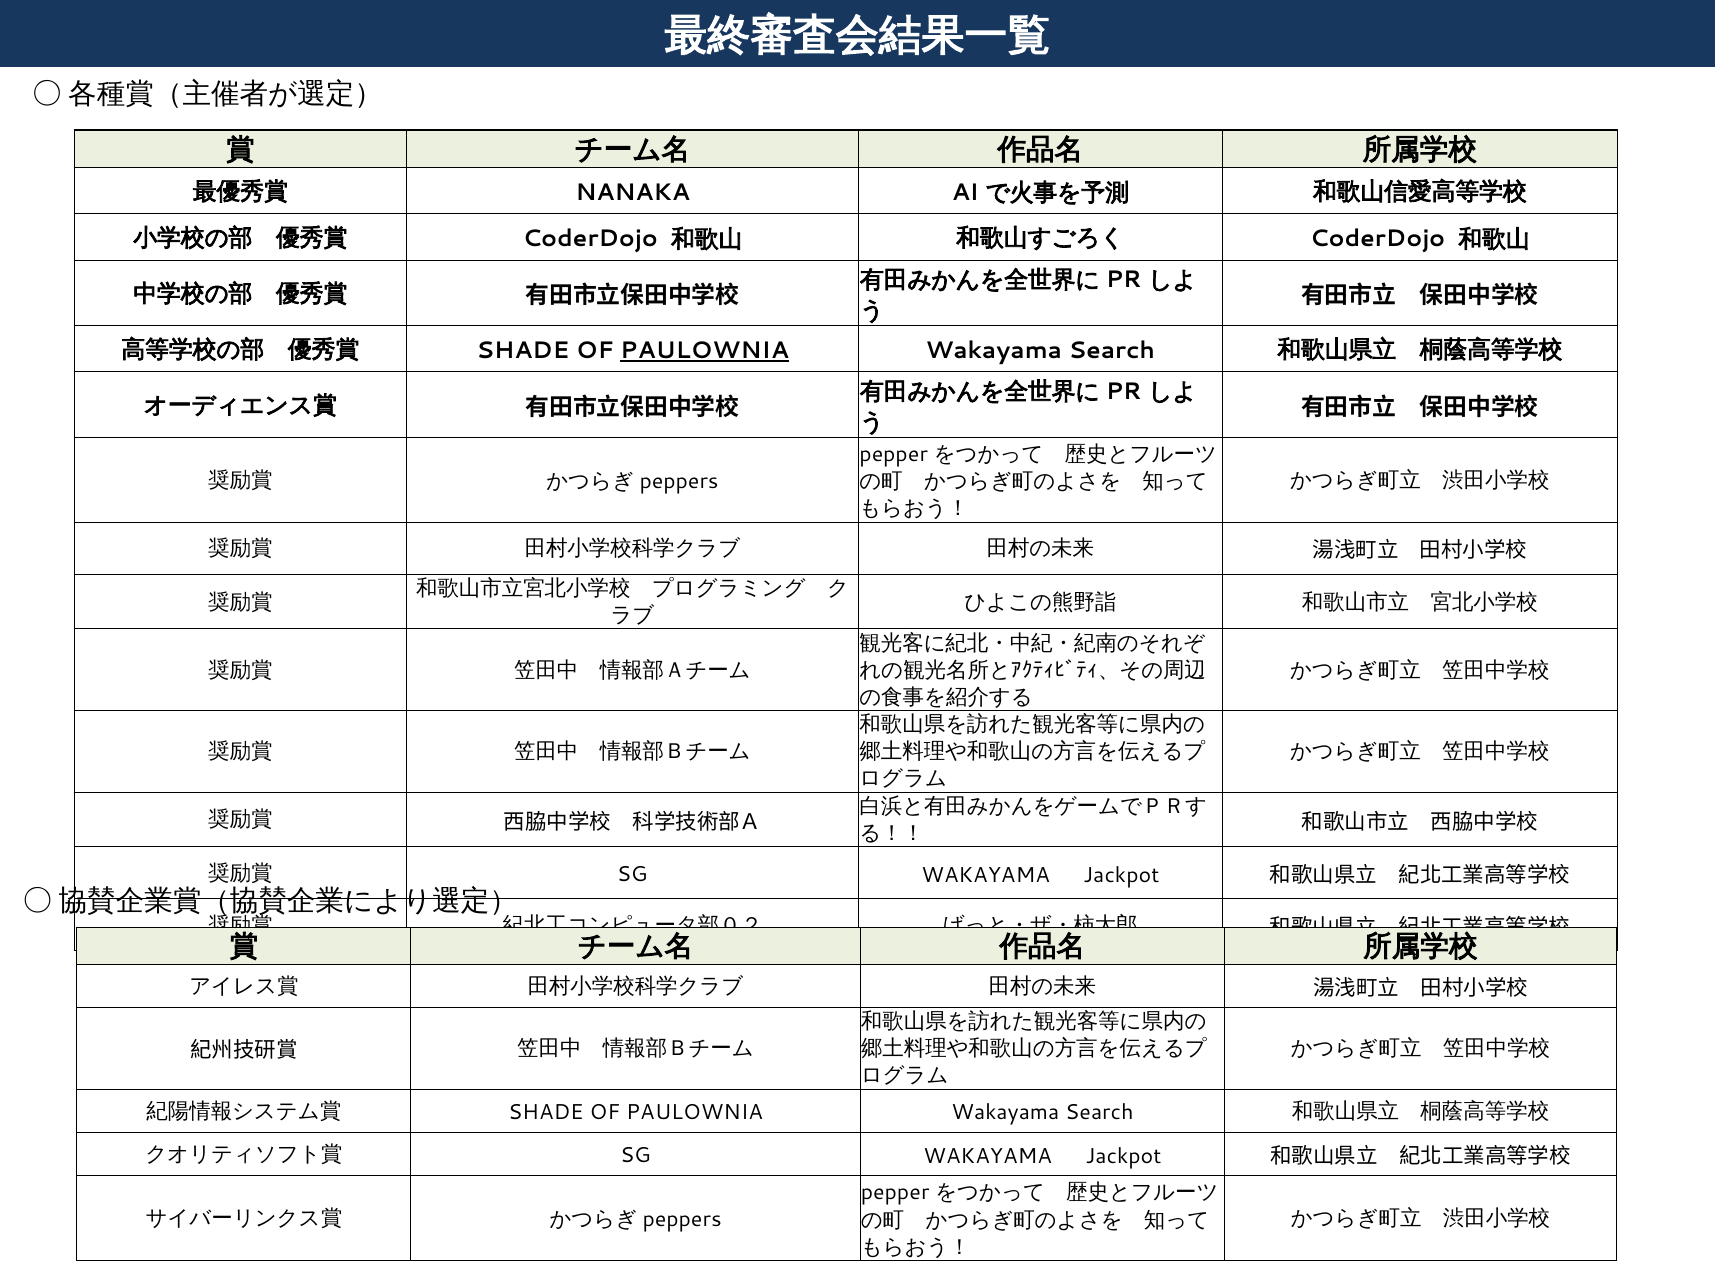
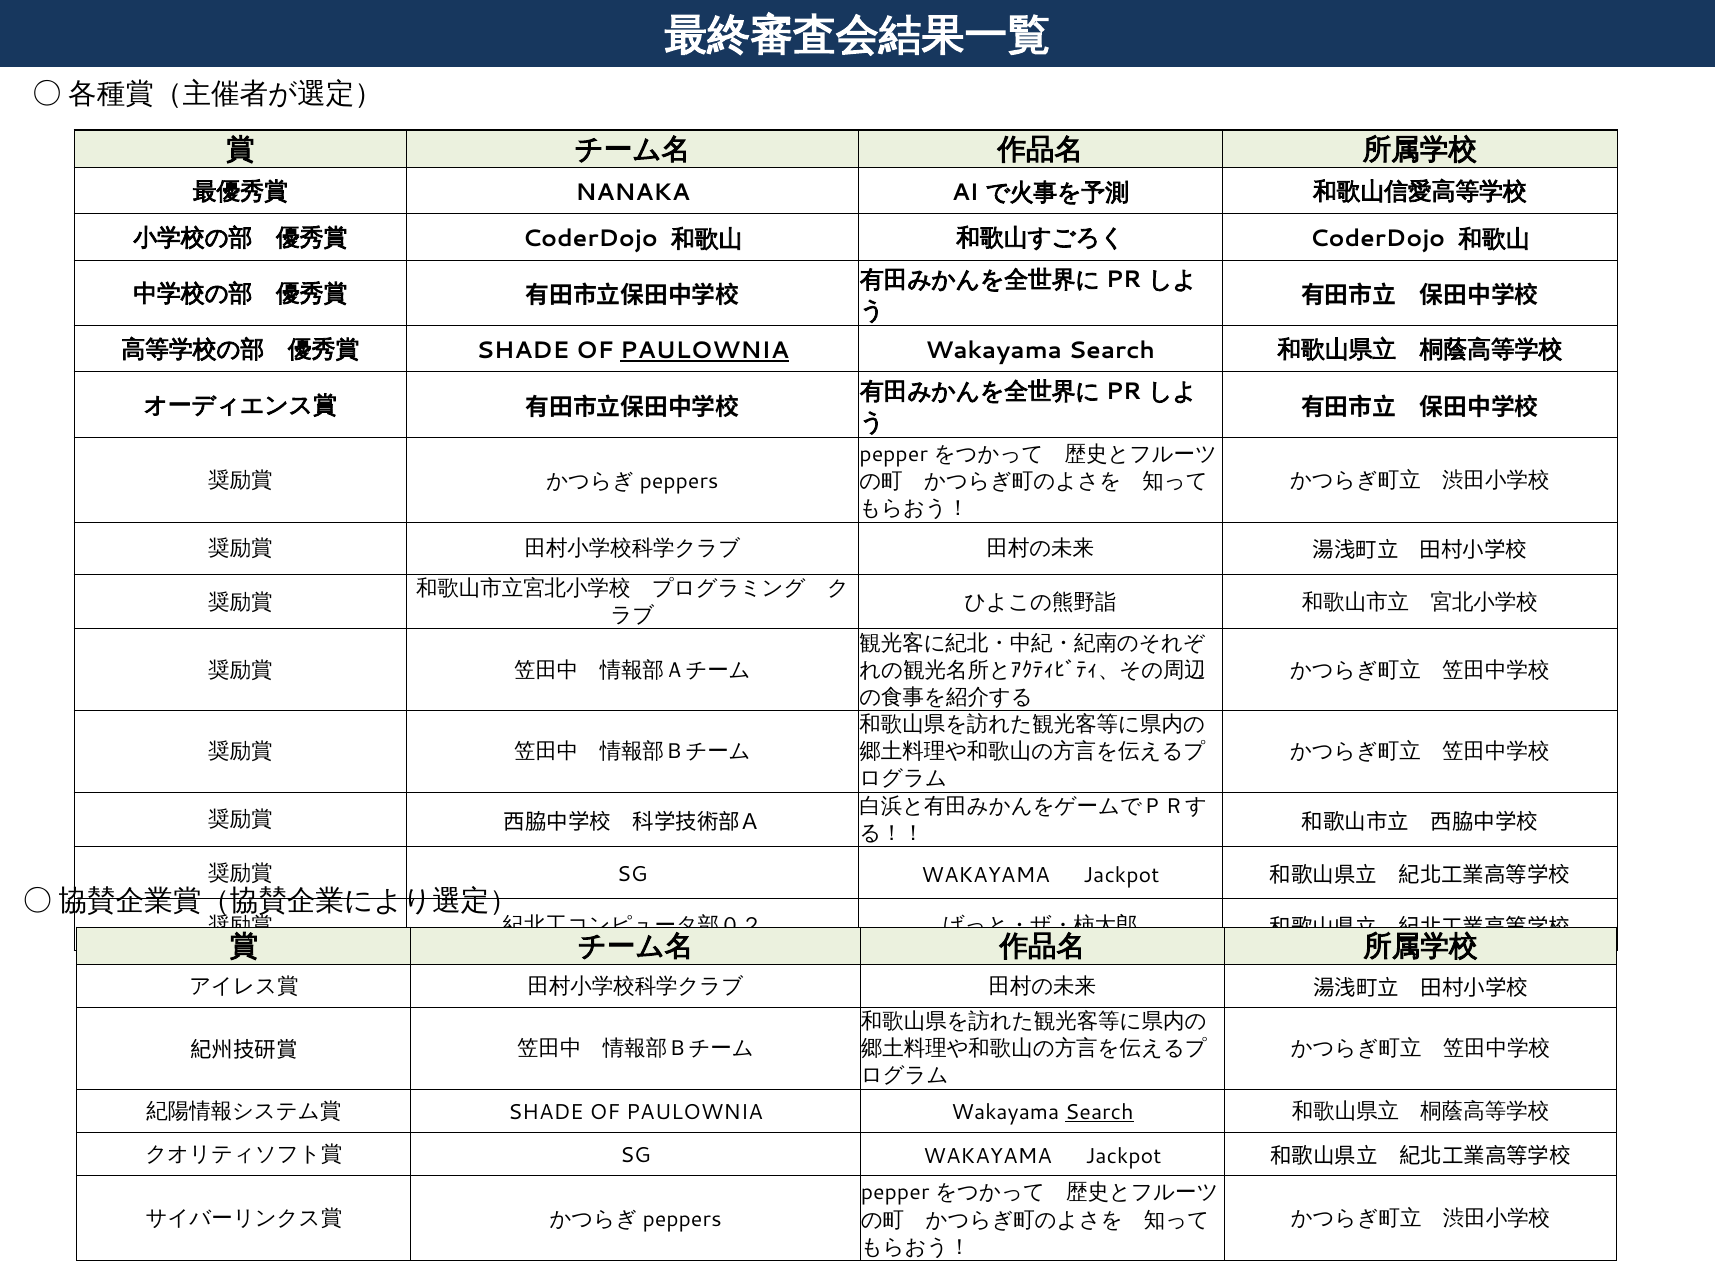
Search underline: none -> present (1099, 1112)
